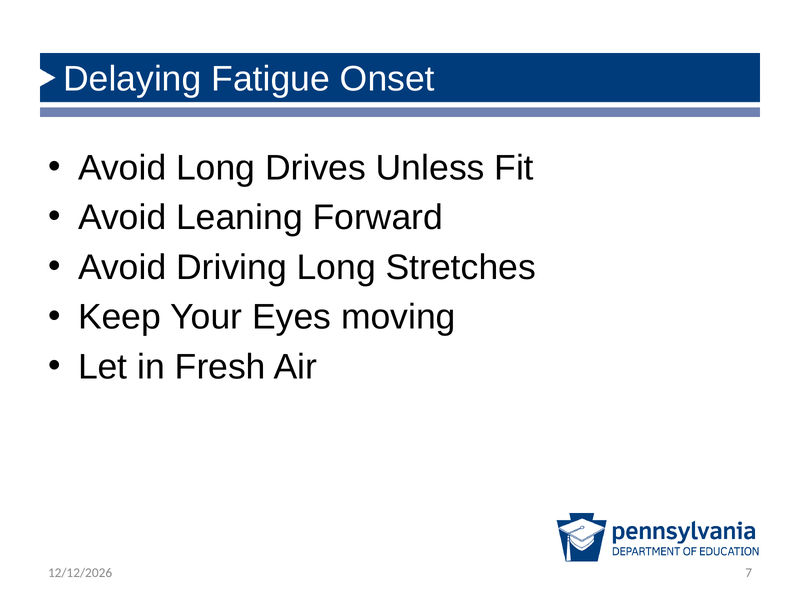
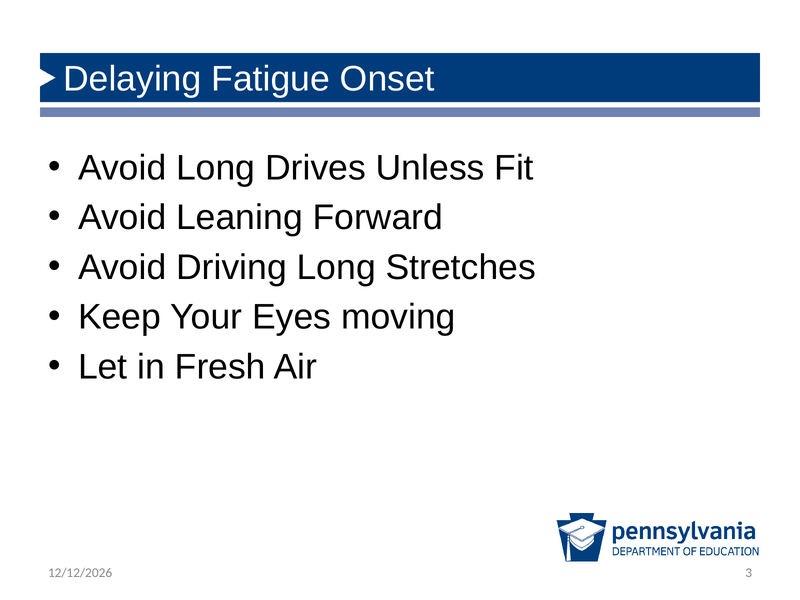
7: 7 -> 3 (749, 573)
